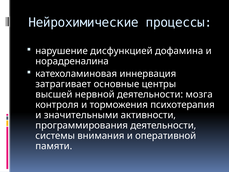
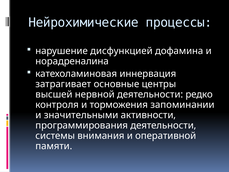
мозга: мозга -> редко (199, 94)
психотерапия: психотерапия -> запоминании (182, 105)
